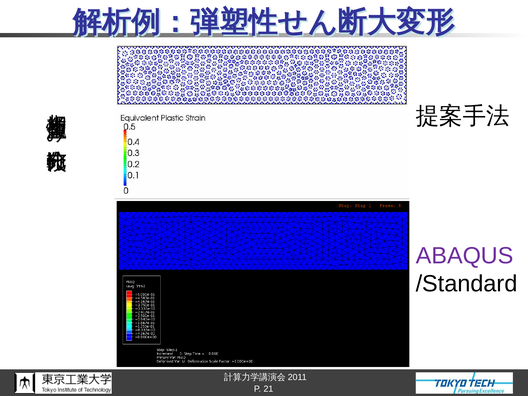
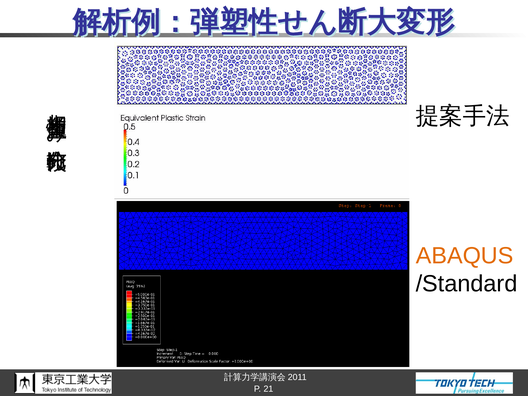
ABAQUS colour: purple -> orange (465, 256)
